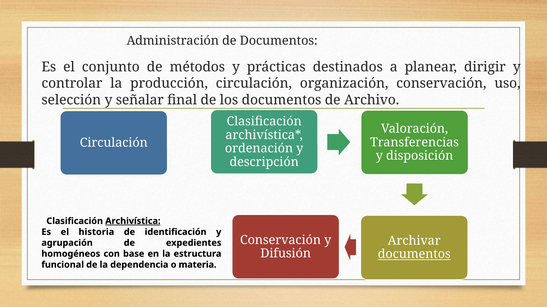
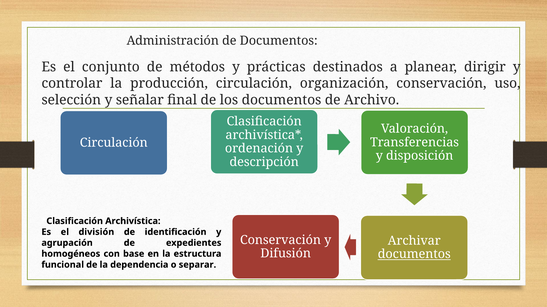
Archivística underline: present -> none (133, 221)
historia: historia -> división (96, 232)
materia: materia -> separar (197, 265)
